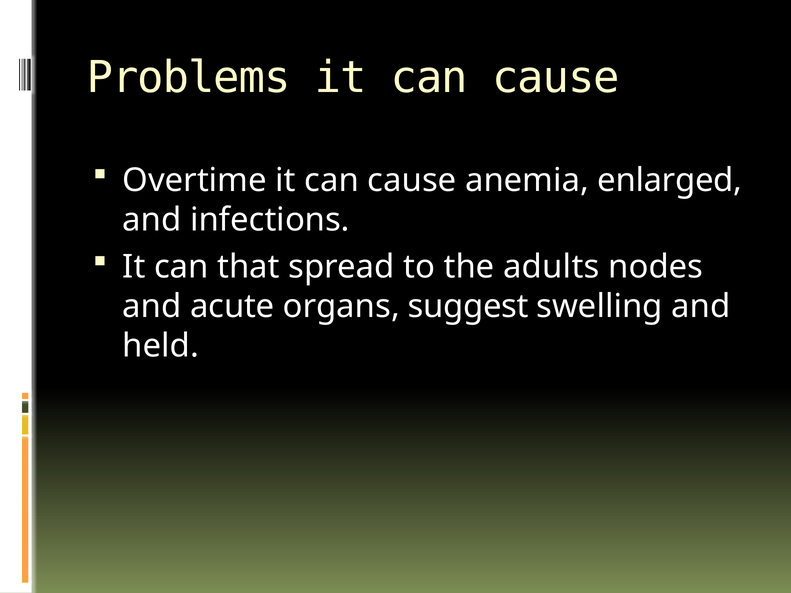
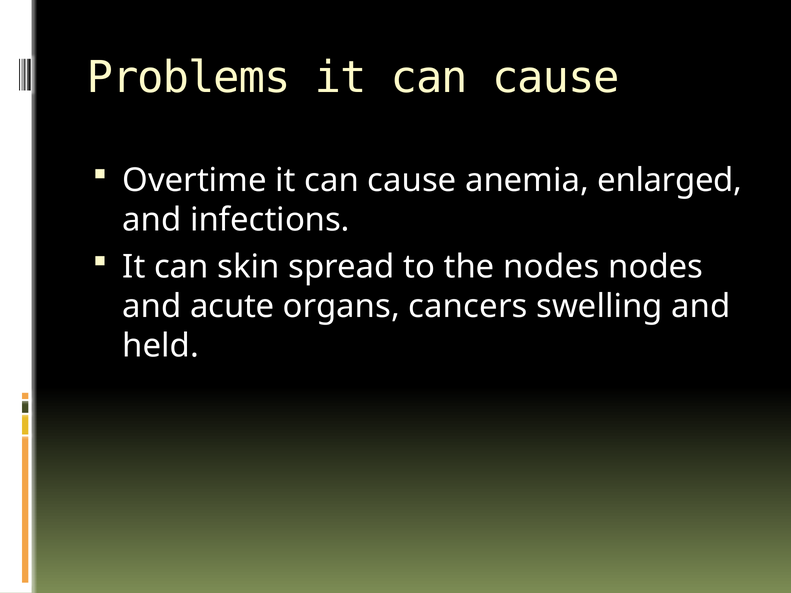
that: that -> skin (249, 267)
the adults: adults -> nodes (551, 267)
suggest: suggest -> cancers (468, 307)
